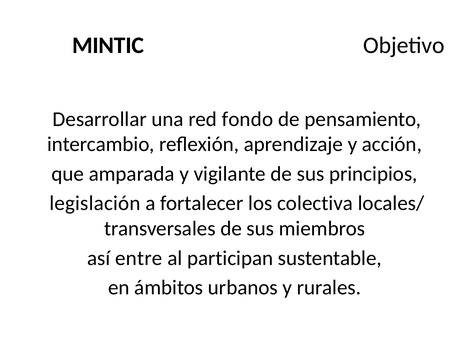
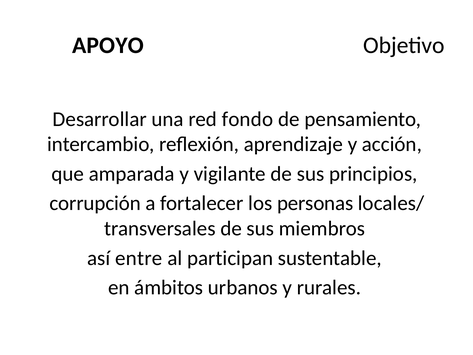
MINTIC: MINTIC -> APOYO (108, 45)
legislación: legislación -> corrupción (95, 203)
colectiva: colectiva -> personas (315, 203)
